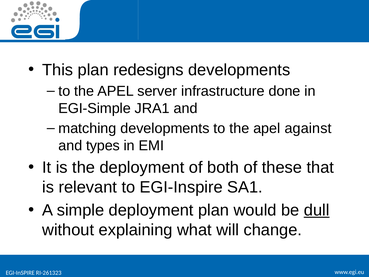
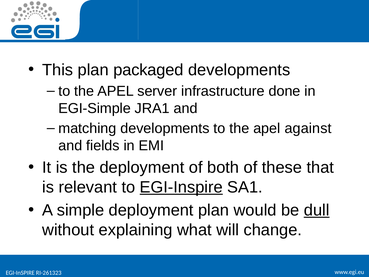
redesigns: redesigns -> packaged (148, 70)
types: types -> fields (103, 145)
EGI-Inspire underline: none -> present (181, 187)
